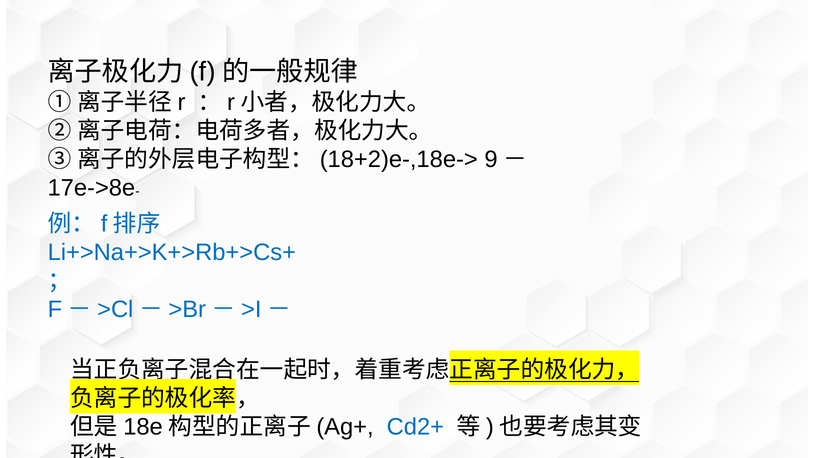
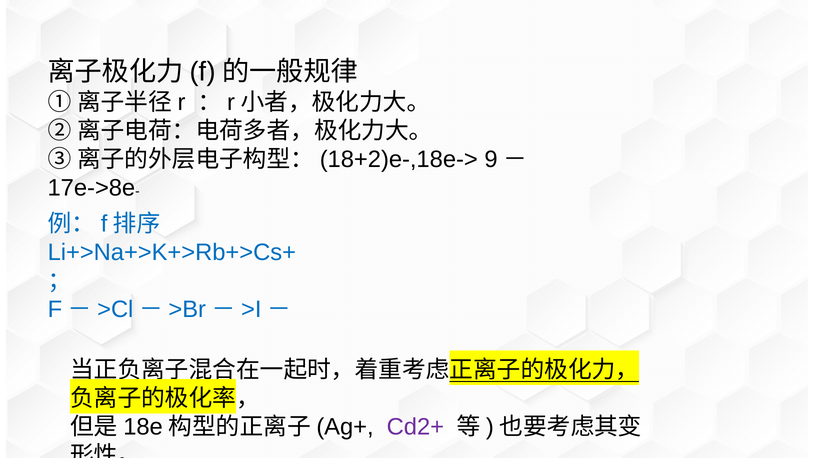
Cd2+ colour: blue -> purple (415, 427)
